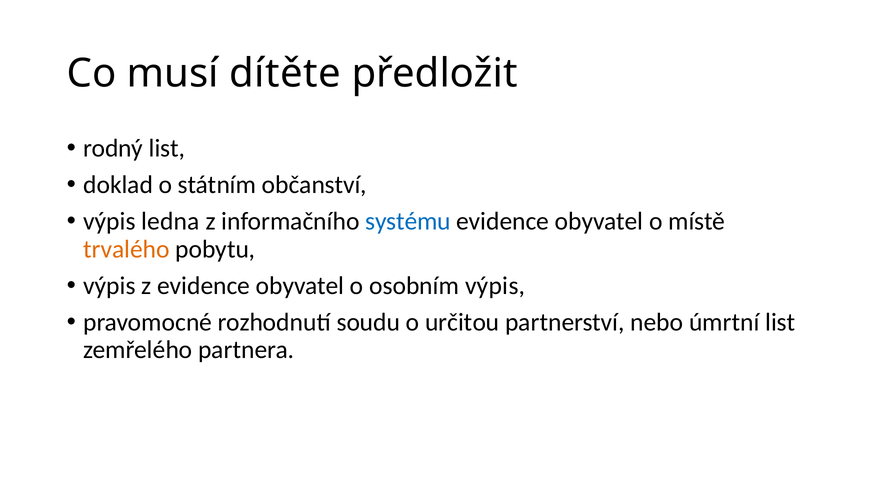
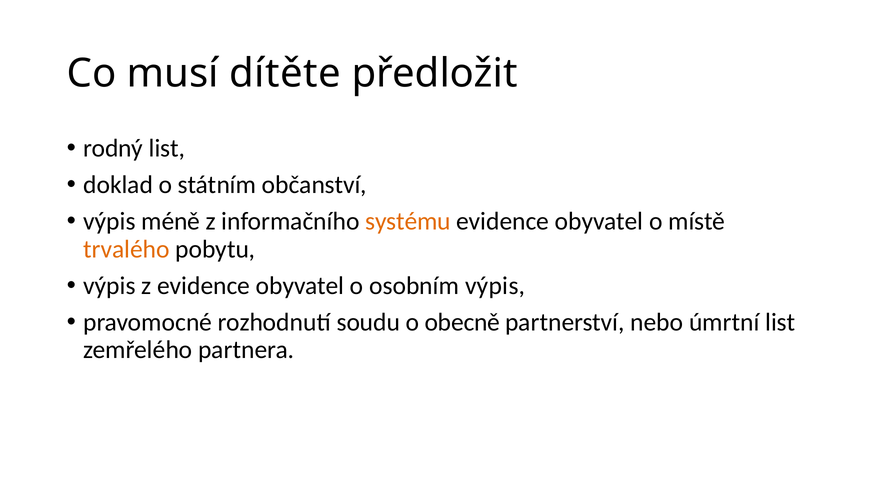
ledna: ledna -> méně (171, 221)
systému colour: blue -> orange (408, 221)
určitou: určitou -> obecně (462, 322)
